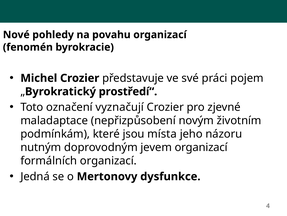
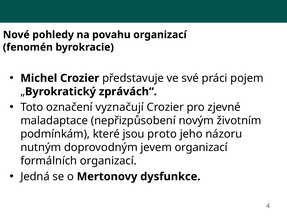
prostředí“: prostředí“ -> zprávách“ (128, 91)
místa: místa -> proto (162, 134)
